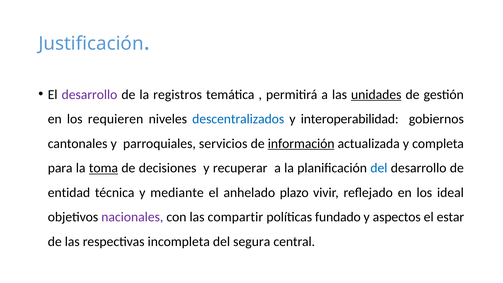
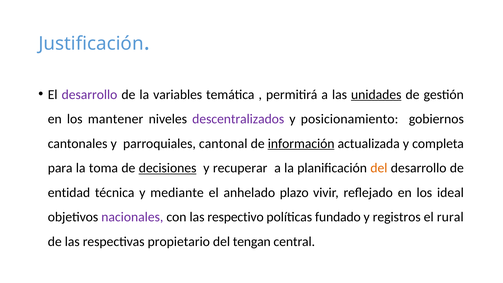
registros: registros -> variables (178, 94)
requieren: requieren -> mantener (116, 119)
descentralizados colour: blue -> purple (238, 119)
interoperabilidad: interoperabilidad -> posicionamiento (350, 119)
servicios: servicios -> cantonal (223, 144)
toma underline: present -> none (103, 168)
decisiones underline: none -> present (168, 168)
del colour: blue -> orange (379, 168)
compartir: compartir -> respectivo (236, 217)
aspectos: aspectos -> registros (397, 217)
estar: estar -> rural (450, 217)
incompleta: incompleta -> propietario (179, 242)
segura: segura -> tengan (252, 242)
